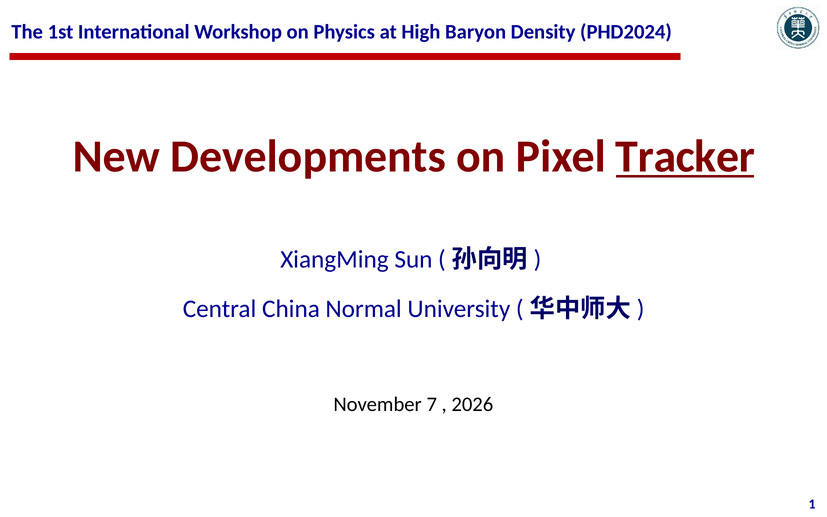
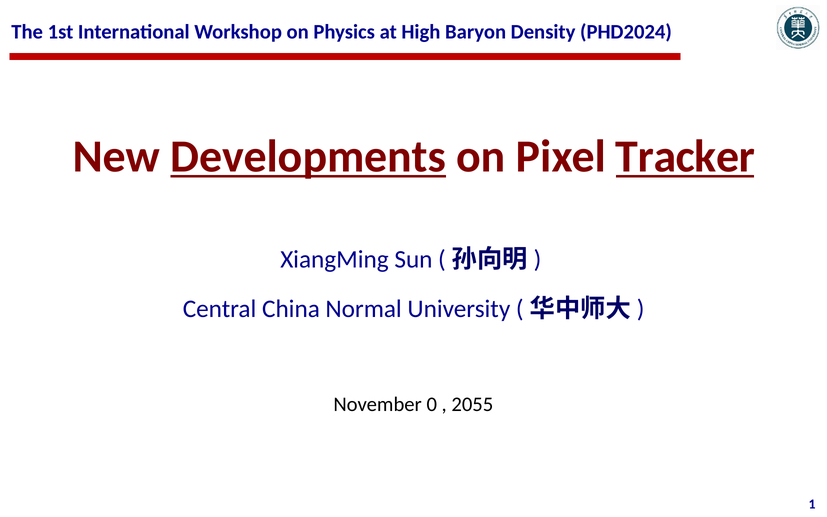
Developments underline: none -> present (308, 156)
7: 7 -> 0 (432, 404)
2026: 2026 -> 2055 (472, 404)
